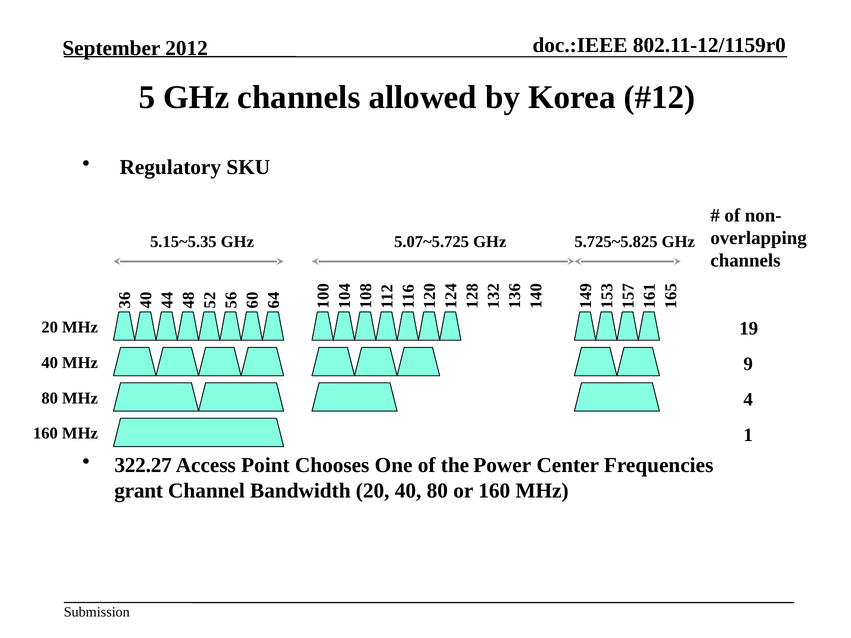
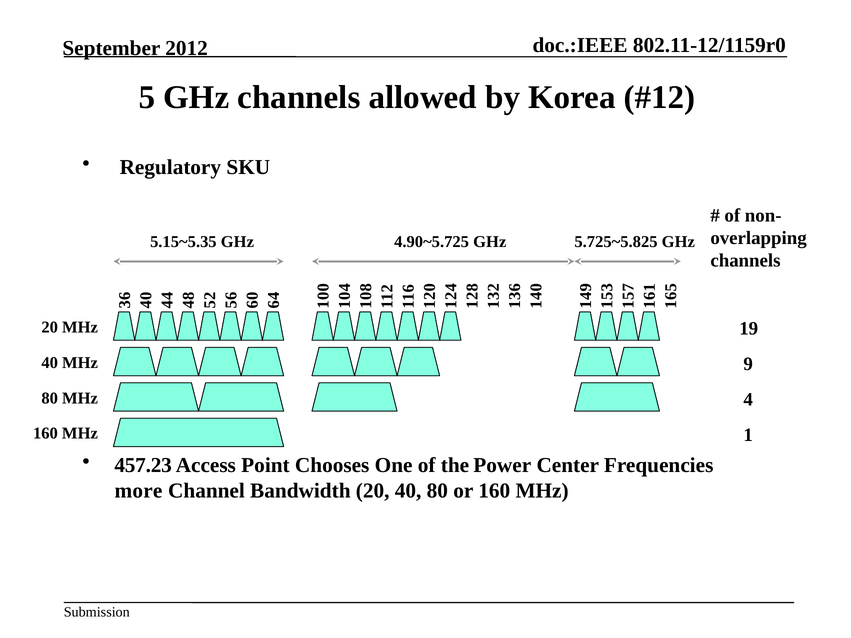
5.07~5.725: 5.07~5.725 -> 4.90~5.725 (432, 242)
322.27: 322.27 -> 457.23 (143, 465)
grant: grant -> more (138, 491)
